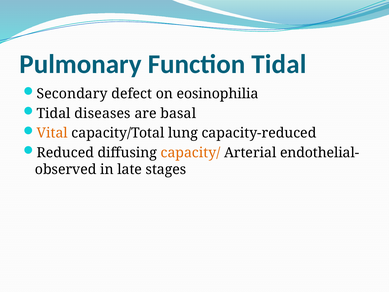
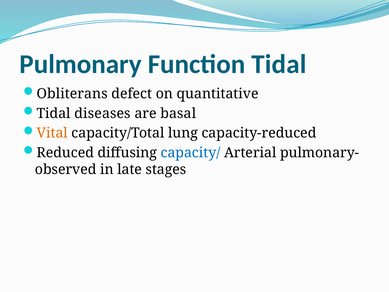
Secondary: Secondary -> Obliterans (72, 94)
eosinophilia: eosinophilia -> quantitative (218, 94)
capacity/ colour: orange -> blue (190, 153)
endothelial-: endothelial- -> pulmonary- (320, 153)
